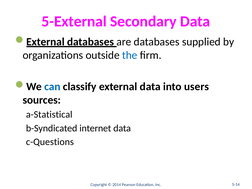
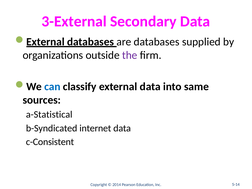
5-External: 5-External -> 3-External (74, 21)
the colour: blue -> purple (130, 55)
users: users -> same (197, 87)
c-Questions: c-Questions -> c-Consistent (50, 142)
